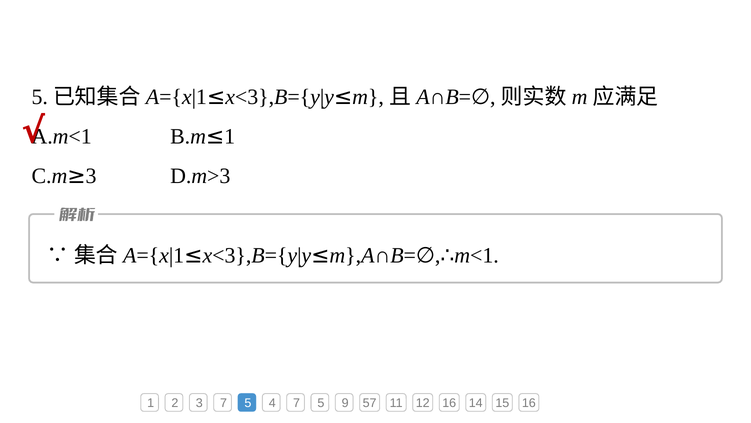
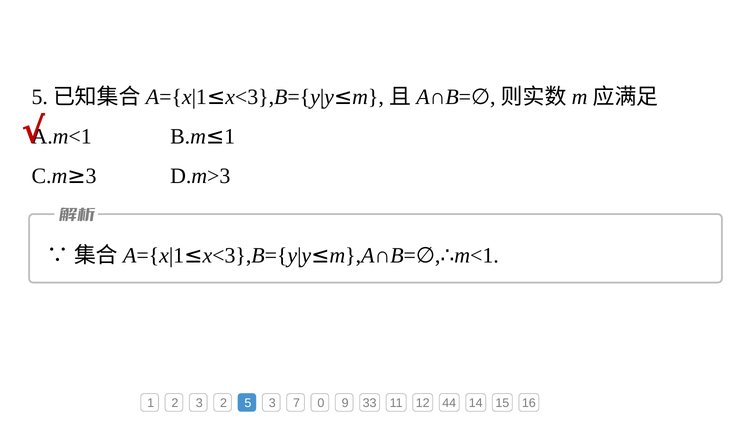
3 7: 7 -> 2 (224, 403)
5 4: 4 -> 3 (272, 403)
5: 5 -> 0 (321, 403)
57: 57 -> 33 (370, 403)
12 16: 16 -> 44 (449, 403)
